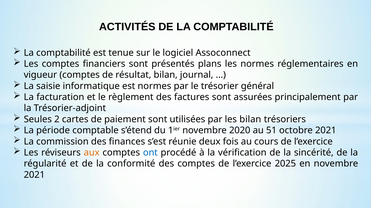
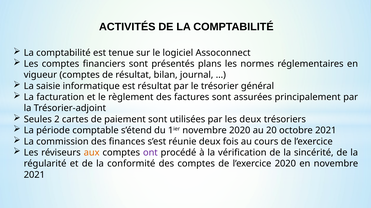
est normes: normes -> résultat (154, 86)
les bilan: bilan -> deux (250, 120)
51: 51 -> 20 (271, 131)
ont colour: blue -> purple (150, 153)
l’exercice 2025: 2025 -> 2020 (285, 164)
